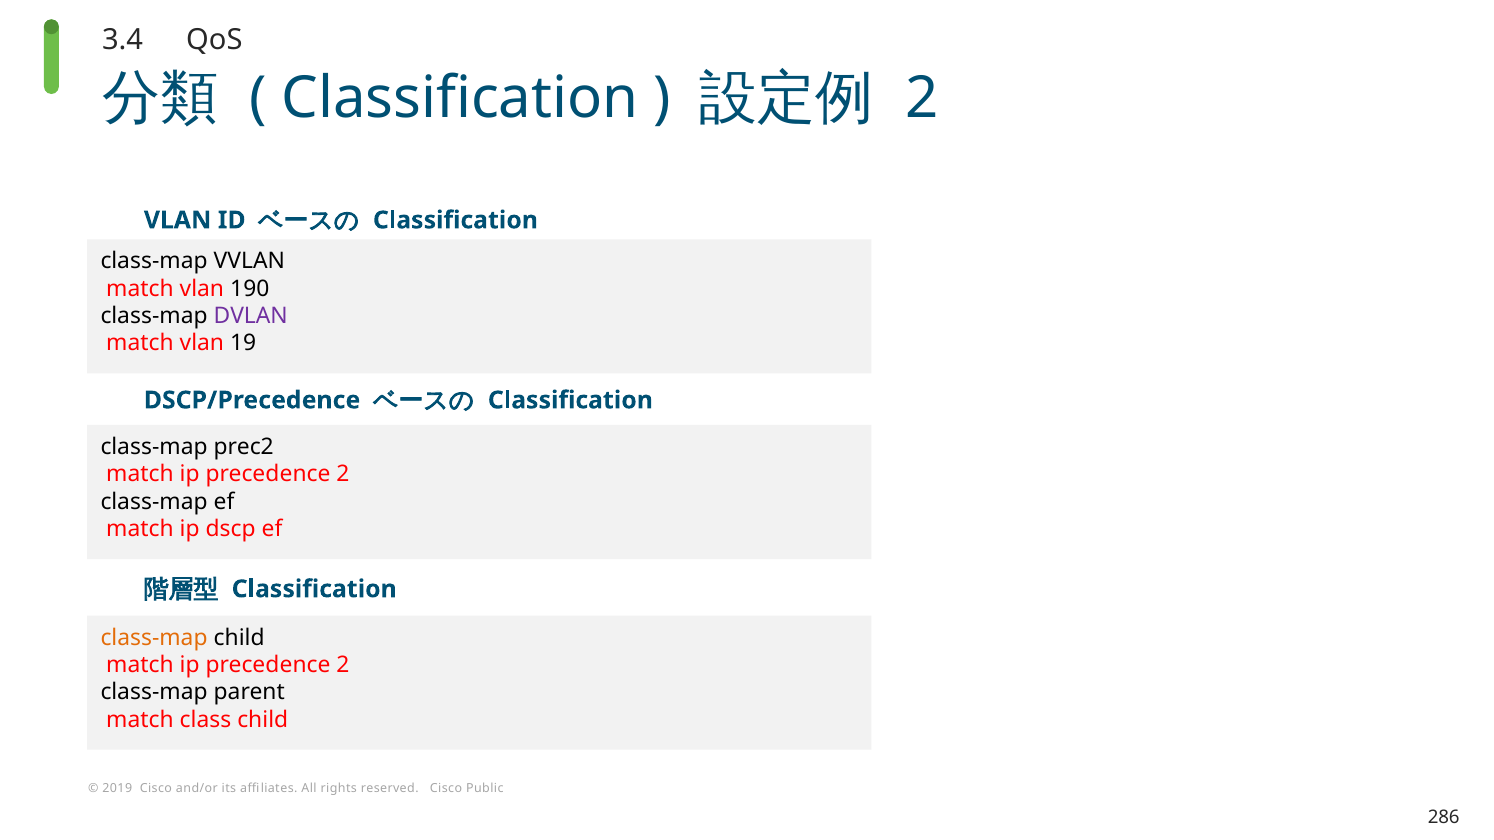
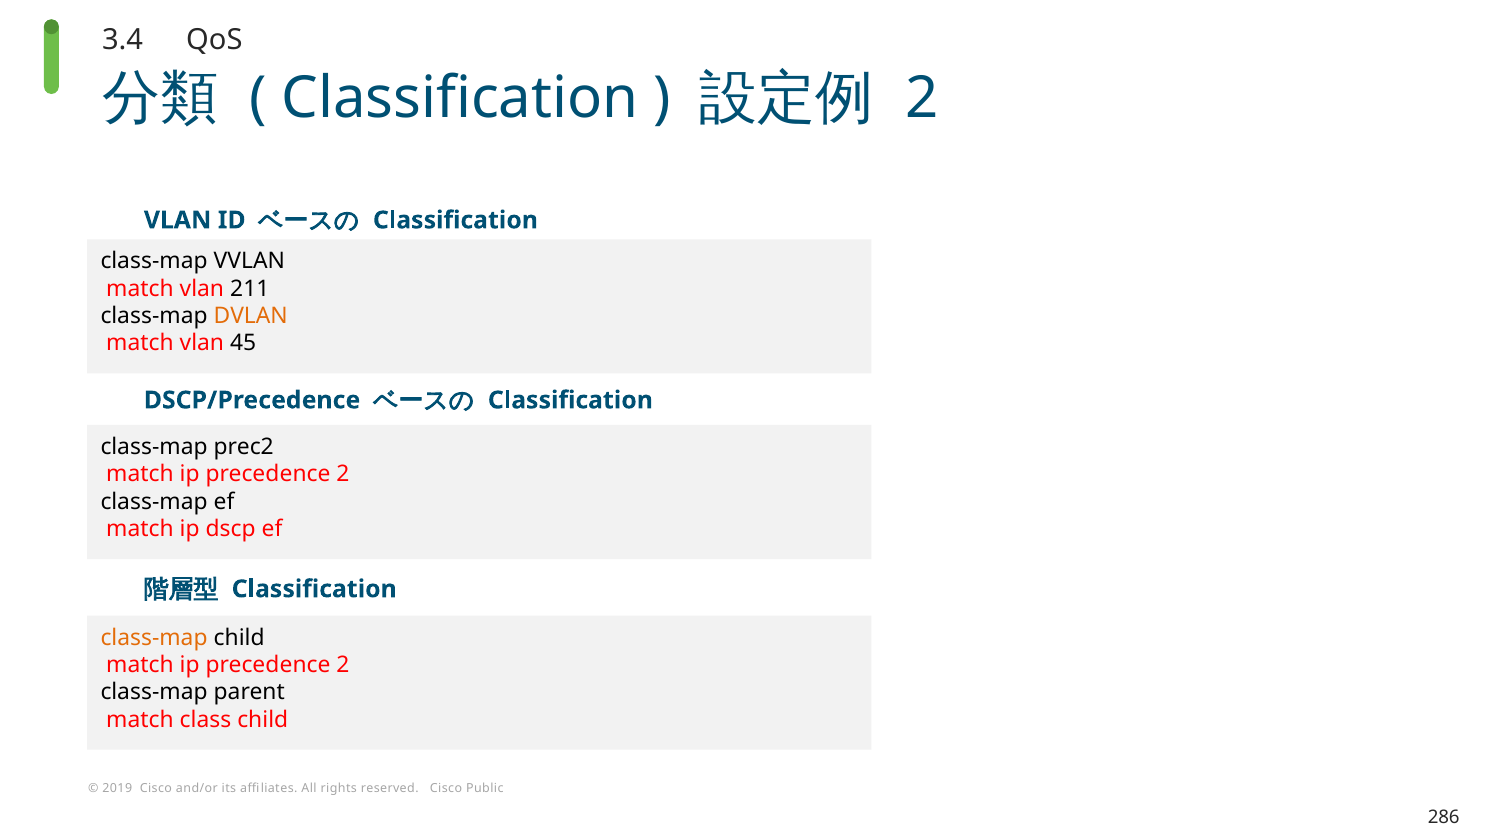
190: 190 -> 211 (250, 289)
DVLAN colour: purple -> orange (251, 316)
19: 19 -> 45 (243, 344)
